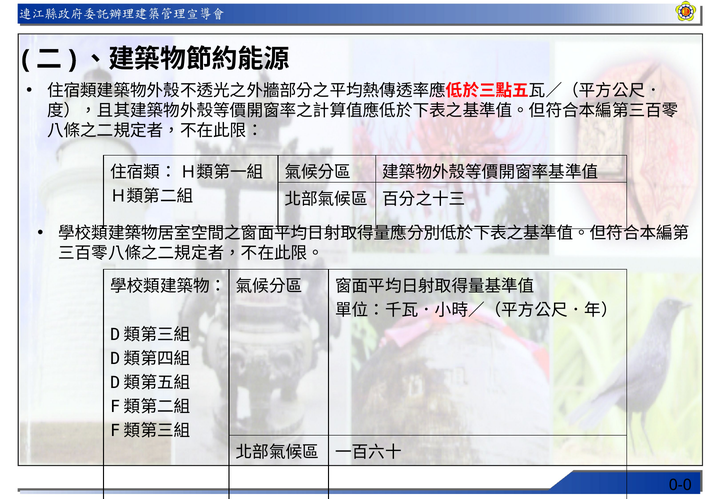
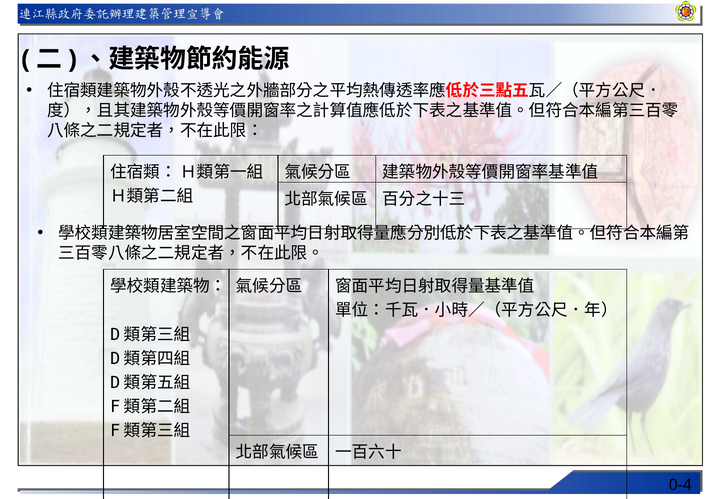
0-0: 0-0 -> 0-4 (680, 485)
